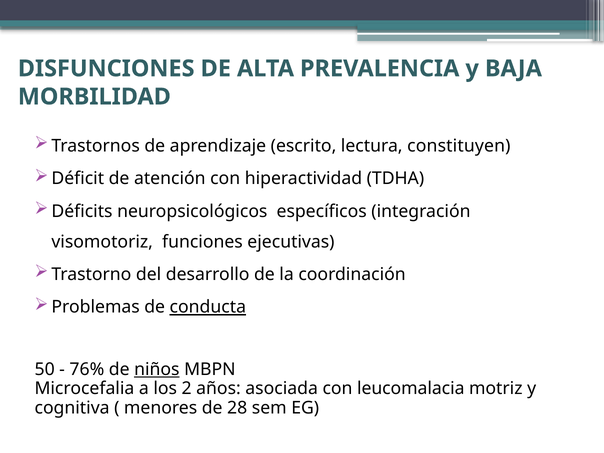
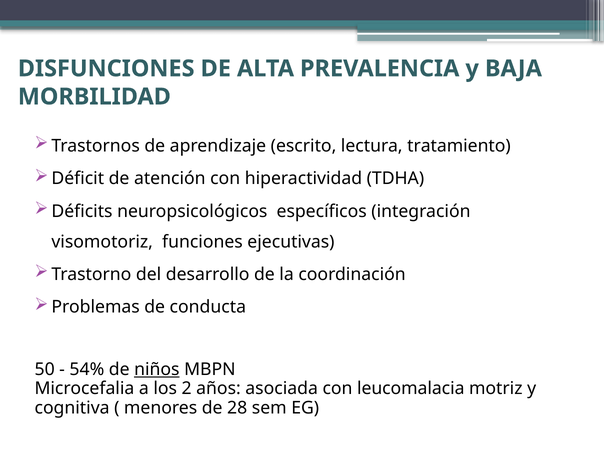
constituyen: constituyen -> tratamiento (459, 146)
conducta underline: present -> none (208, 307)
76%: 76% -> 54% (87, 369)
